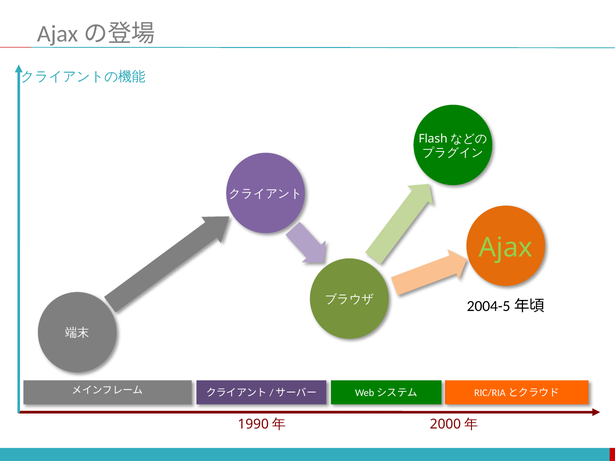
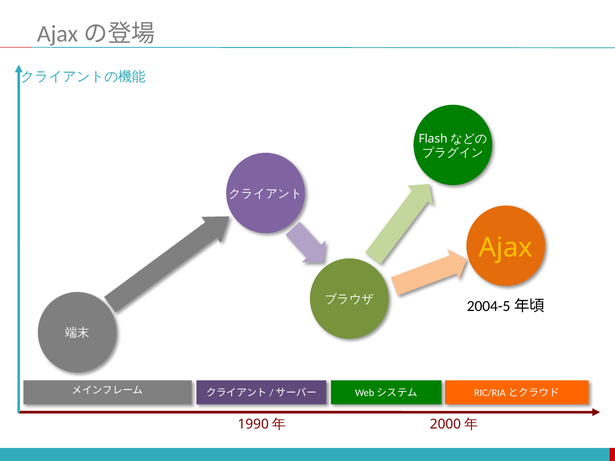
Ajax colour: light green -> yellow (506, 248)
